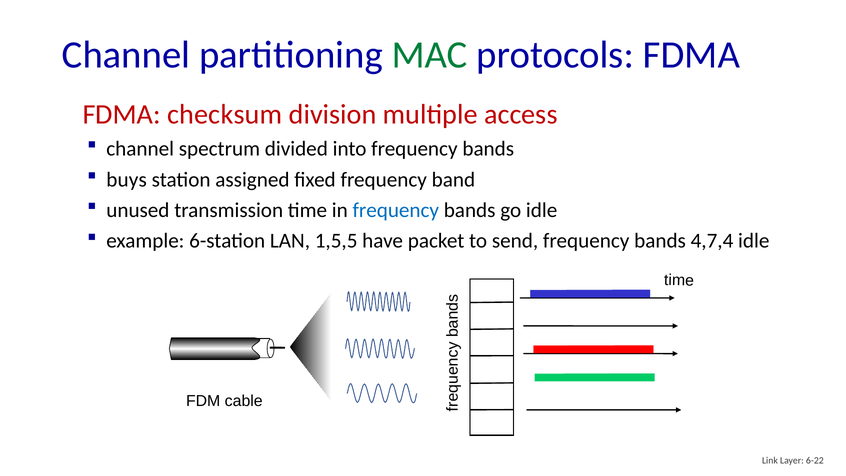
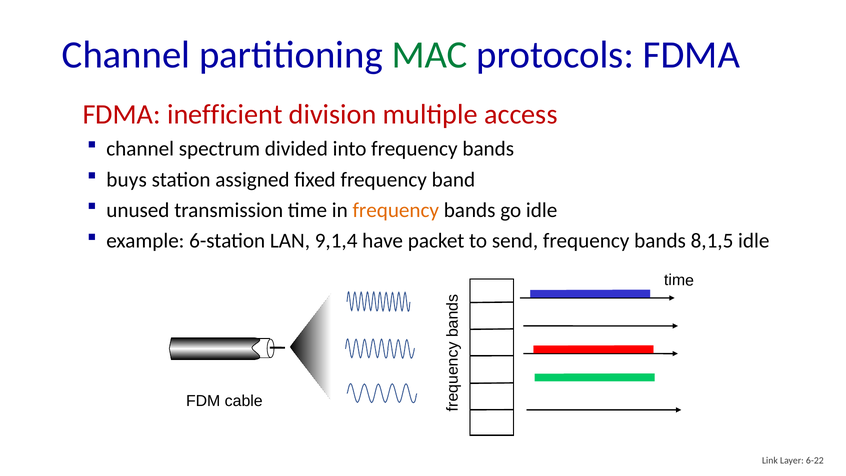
checksum: checksum -> inefficient (225, 114)
frequency colour: blue -> orange (396, 210)
1,5,5: 1,5,5 -> 9,1,4 (336, 241)
4,7,4: 4,7,4 -> 8,1,5 (712, 241)
